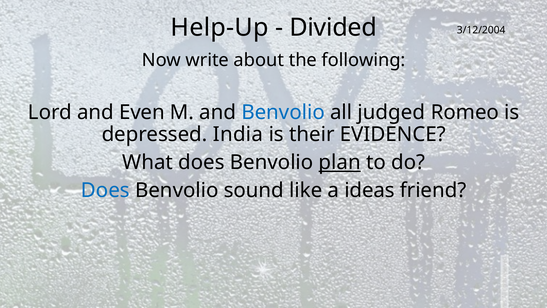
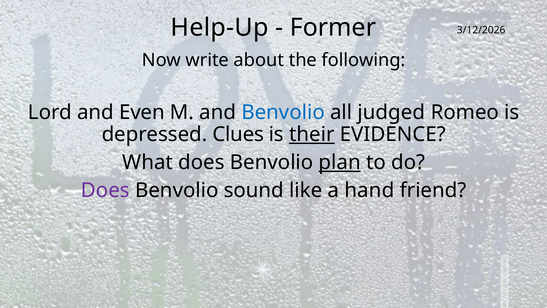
Divided: Divided -> Former (333, 27)
3/12/2004: 3/12/2004 -> 3/12/2026 (481, 30)
India: India -> Clues (238, 134)
their underline: none -> present (312, 134)
Does colour: blue -> purple (105, 190)
ideas: ideas -> hand (369, 190)
